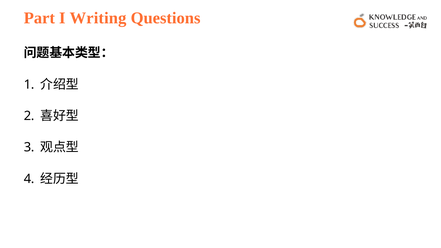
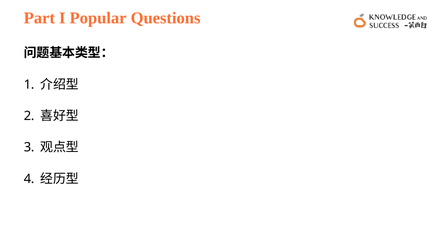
Writing: Writing -> Popular (98, 18)
